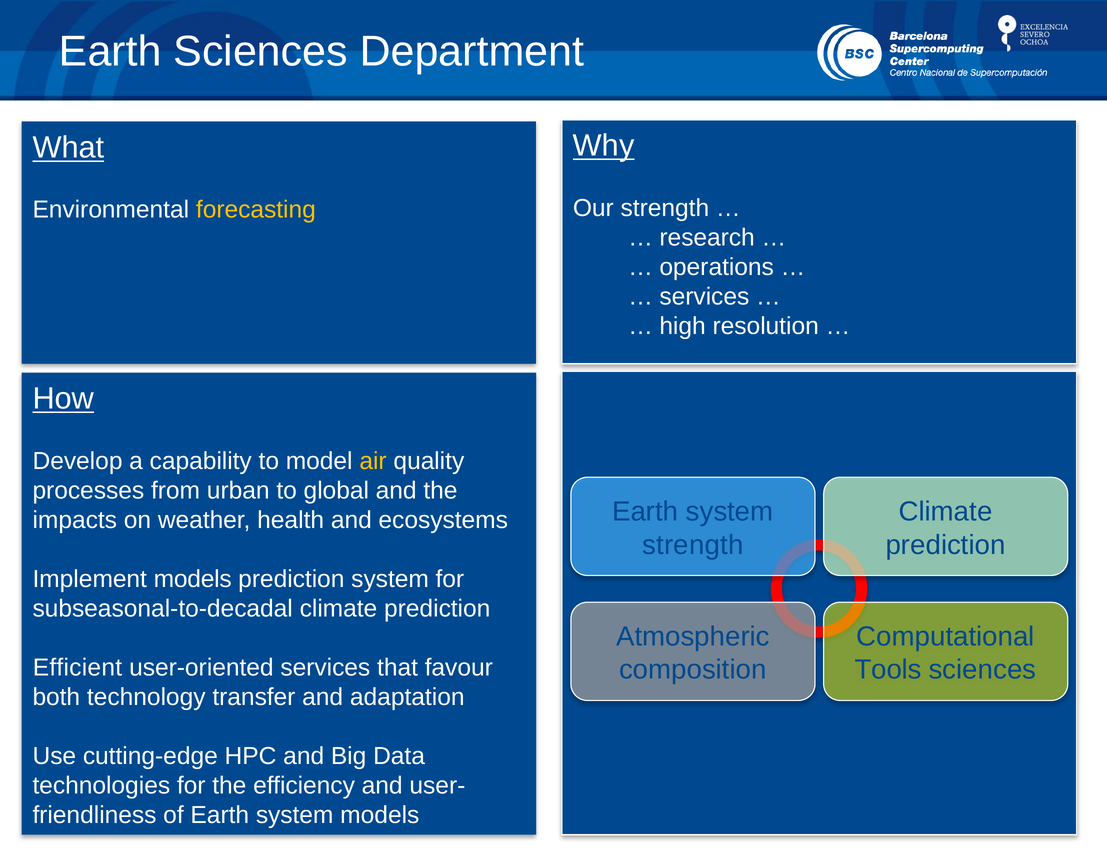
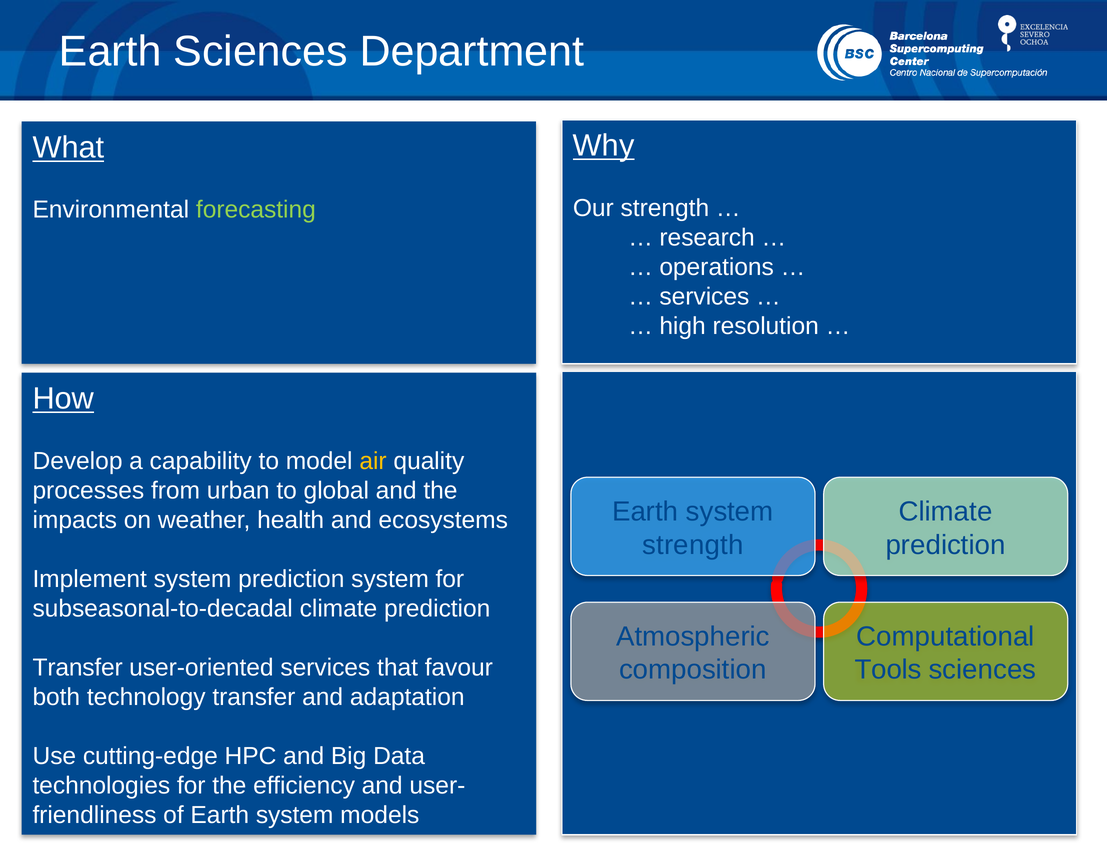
forecasting colour: yellow -> light green (256, 210)
Implement models: models -> system (193, 579)
Efficient: Efficient -> Transfer (78, 668)
